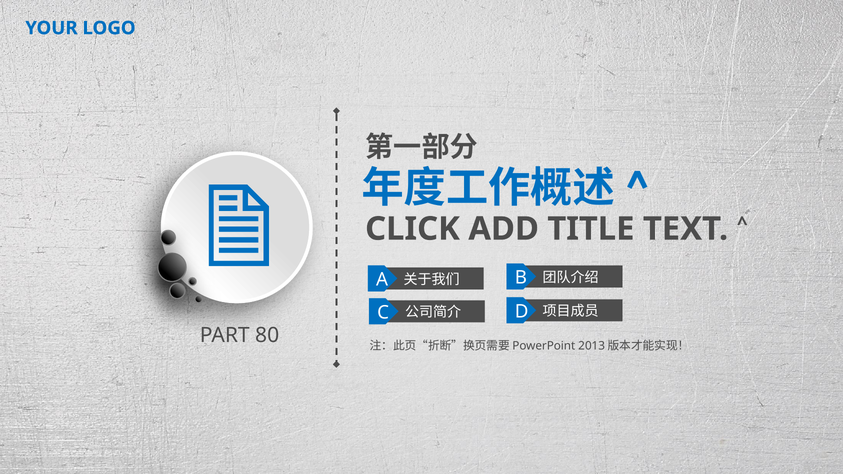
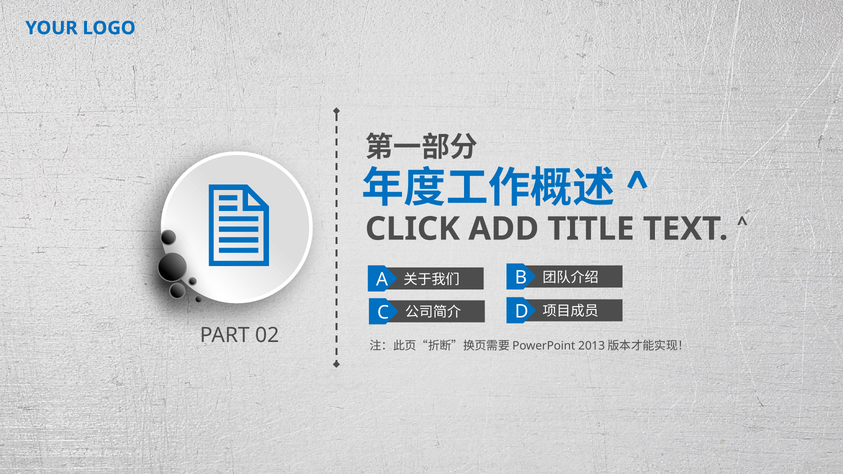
80: 80 -> 02 (267, 335)
